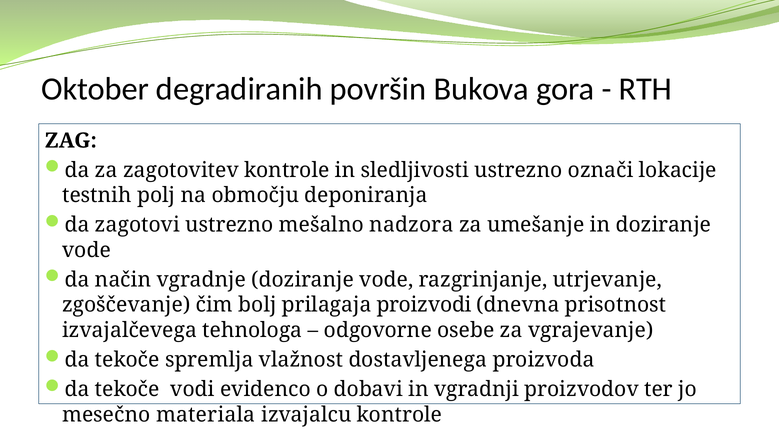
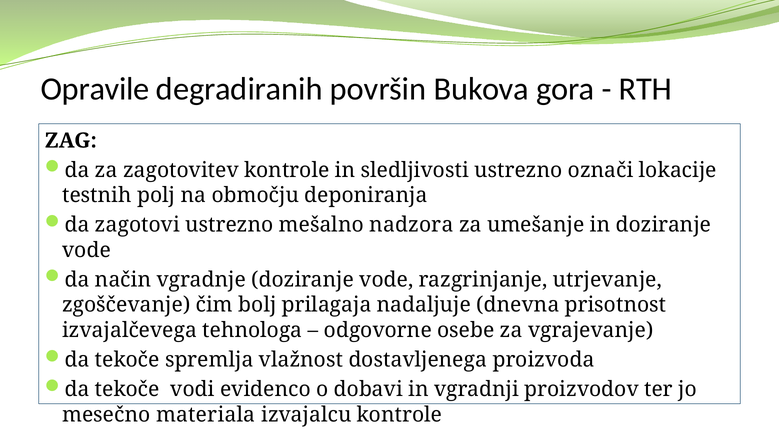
Oktober: Oktober -> Opravile (95, 89)
proizvodi: proizvodi -> nadaljuje (424, 305)
